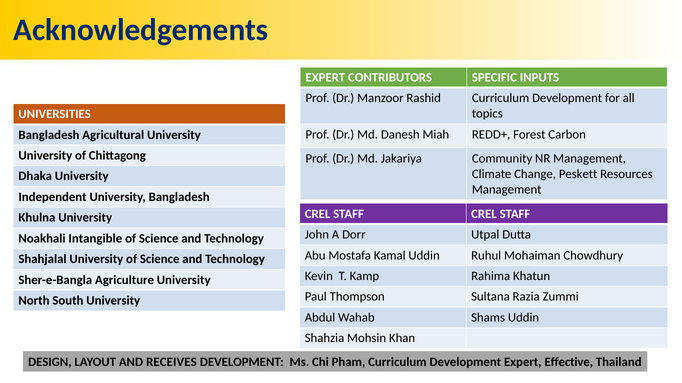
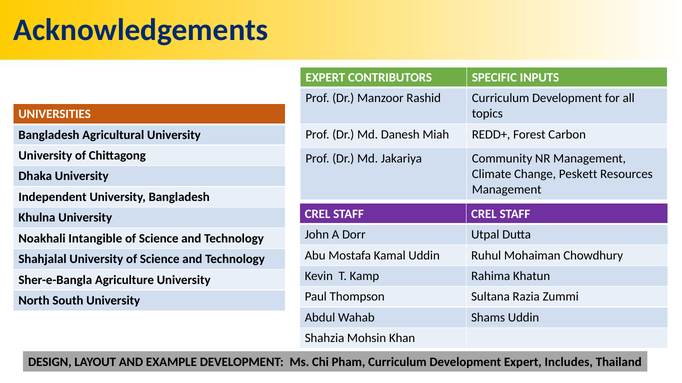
RECEIVES: RECEIVES -> EXAMPLE (171, 363)
Effective: Effective -> Includes (569, 363)
